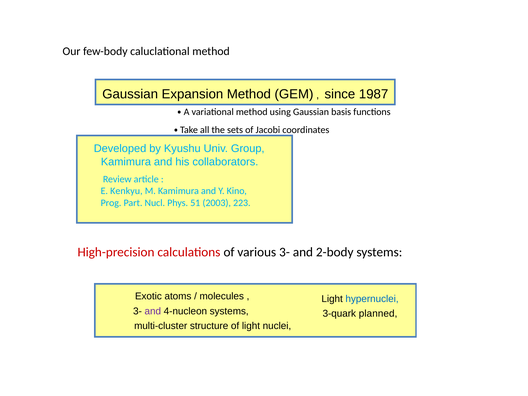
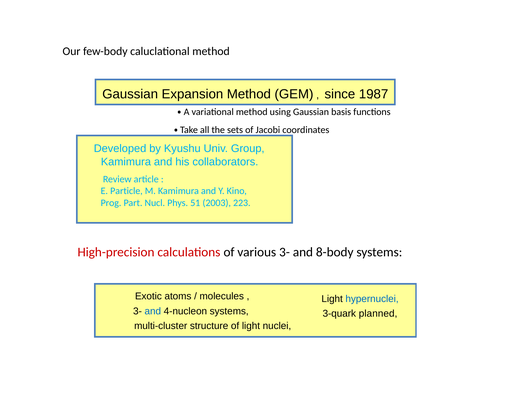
Kenkyu: Kenkyu -> Particle (126, 191)
2-body: 2-body -> 8-body (335, 252)
and colour: purple -> blue (153, 311)
